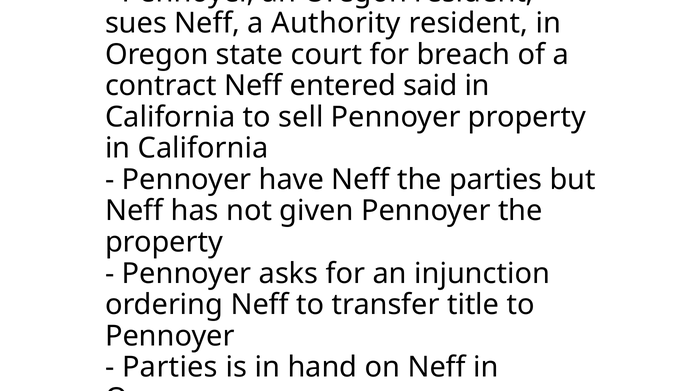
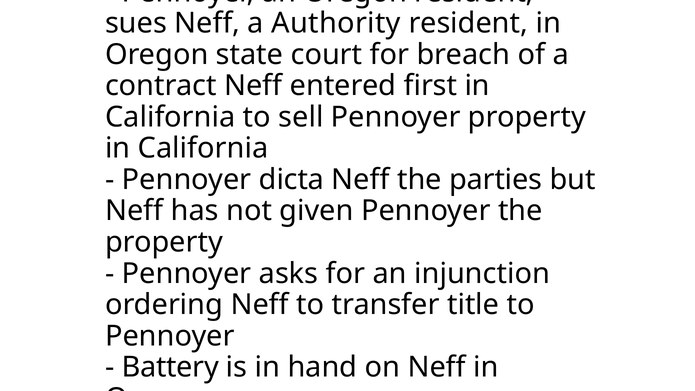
said: said -> first (430, 86)
have: have -> dicta (291, 180)
Parties: Parties -> Battery (170, 367)
